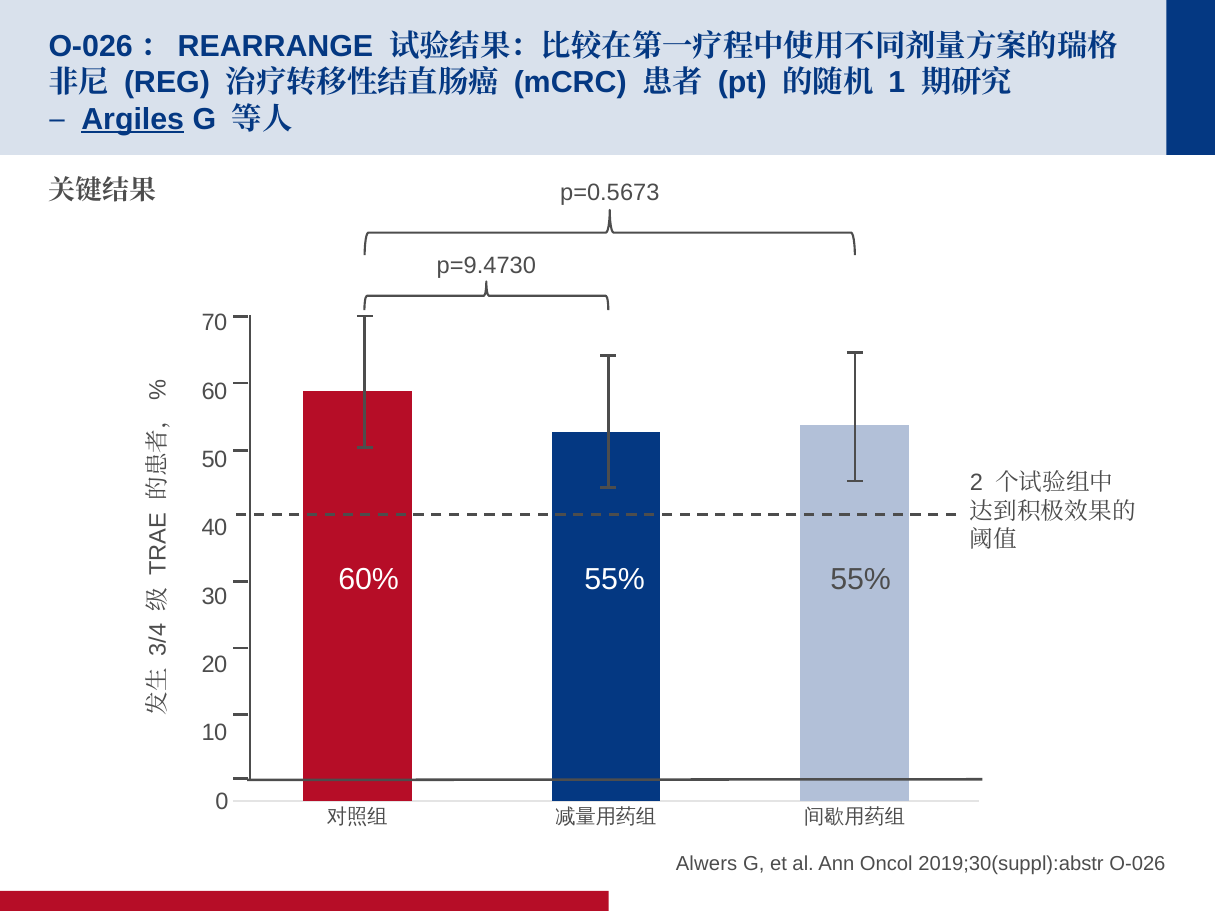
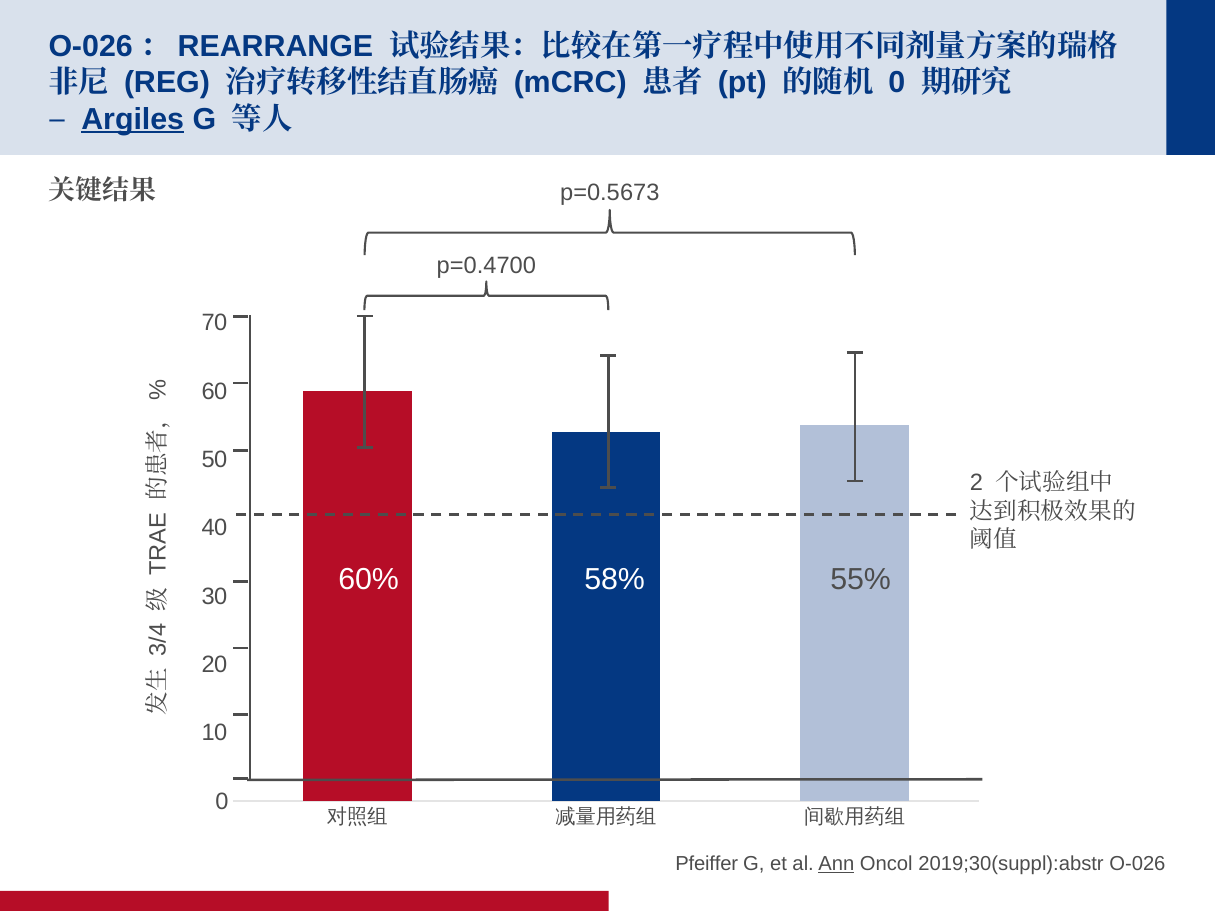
1: 1 -> 0 (897, 83)
p=9.4730: p=9.4730 -> p=0.4700 (486, 266)
60% 55%: 55% -> 58% (615, 580)
Alwers: Alwers -> Pfeiffer (707, 864)
Ann underline: none -> present (836, 864)
